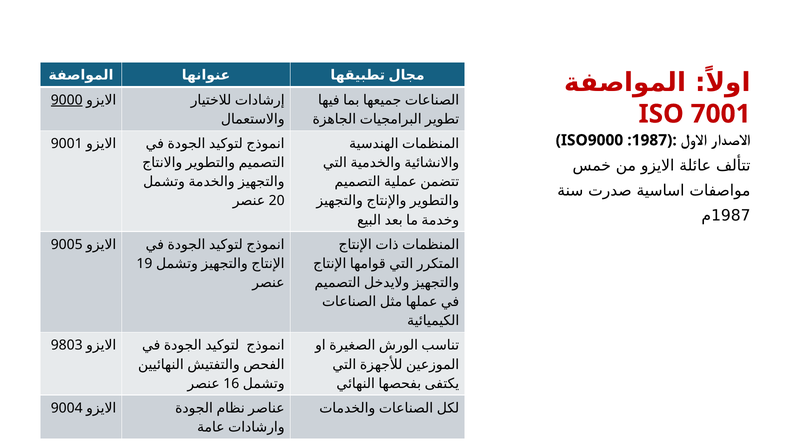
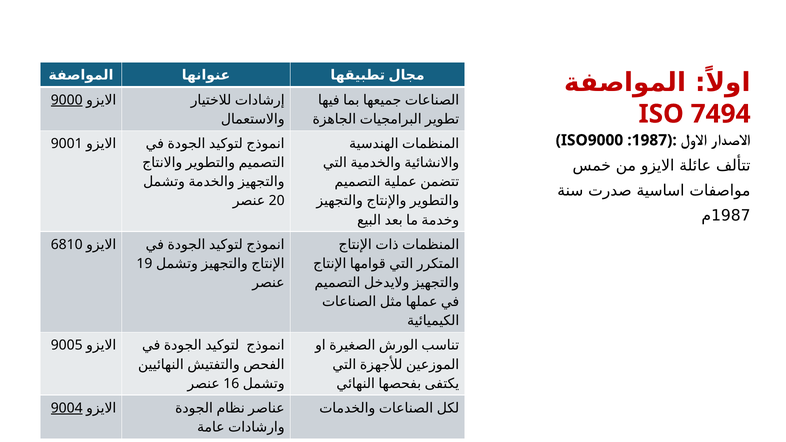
7001: 7001 -> 7494 (721, 114)
9005: 9005 -> 6810 (67, 245)
9803: 9803 -> 9005 (67, 345)
9004 underline: none -> present (67, 408)
